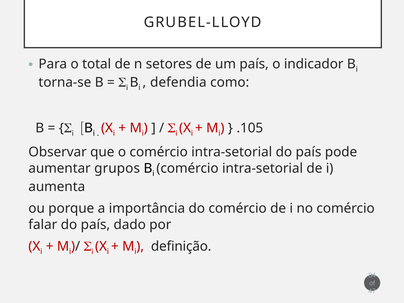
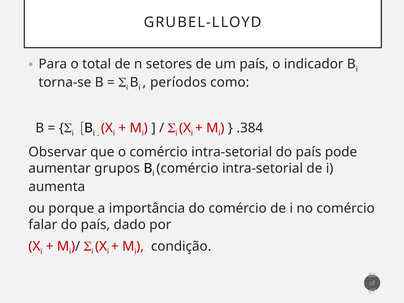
defendia: defendia -> períodos (178, 82)
.105: .105 -> .384 (250, 128)
definição: definição -> condição (181, 246)
